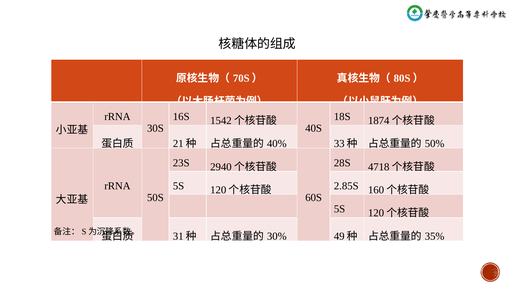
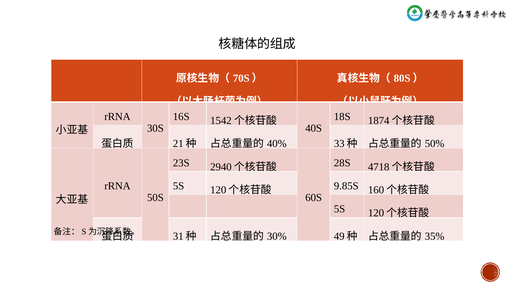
2.85S: 2.85S -> 9.85S (346, 186)
